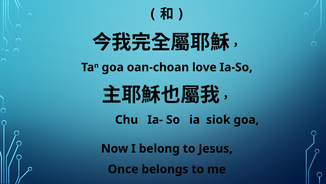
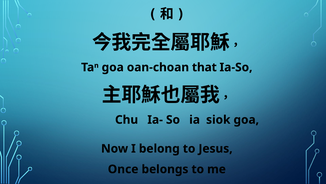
love: love -> that (204, 67)
